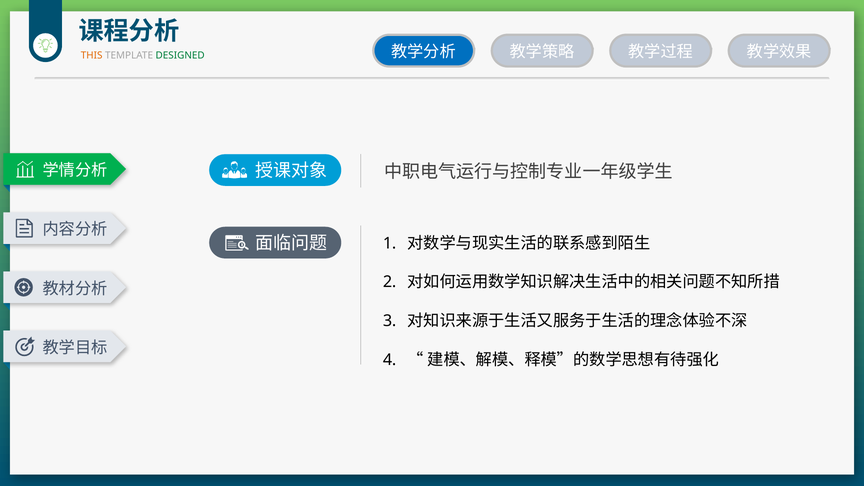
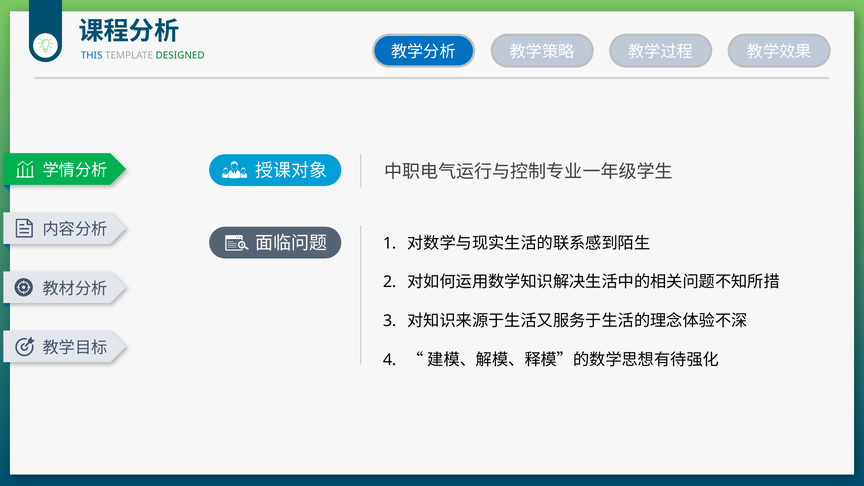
THIS colour: orange -> blue (92, 55)
